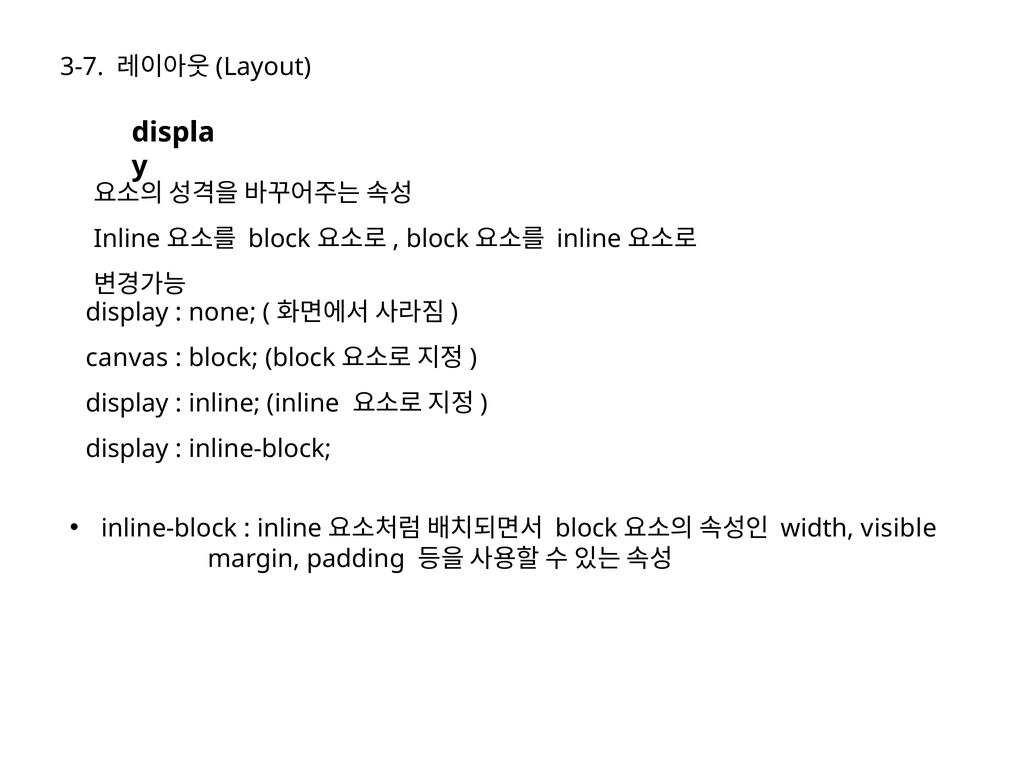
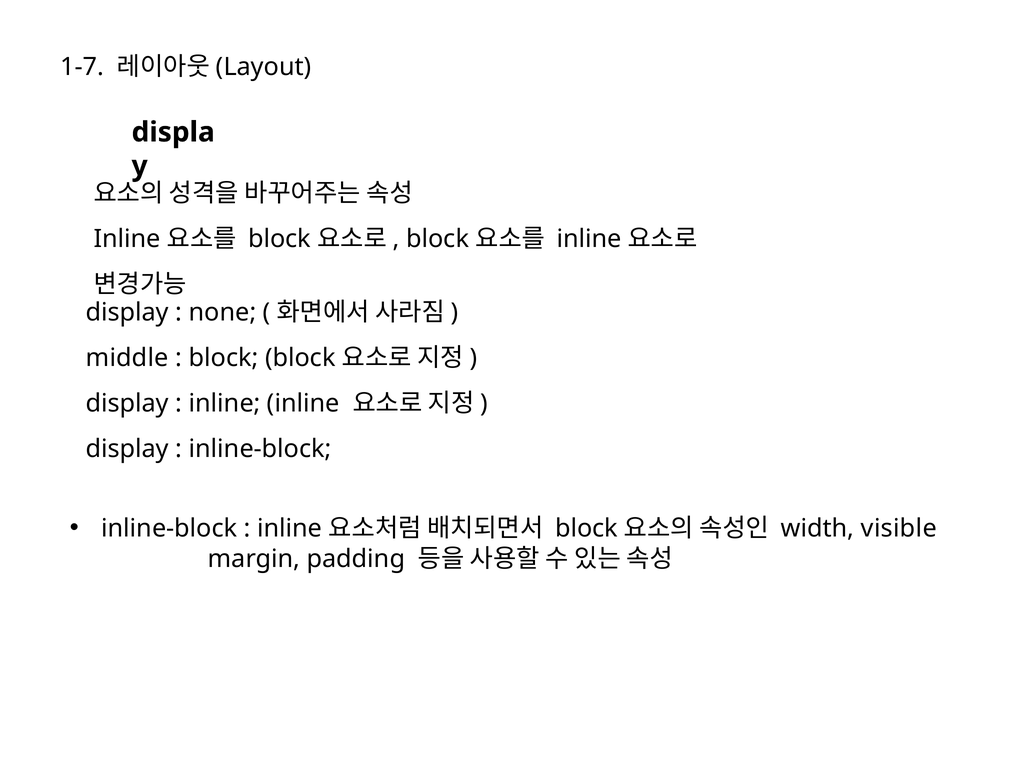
3-7: 3-7 -> 1-7 (82, 67)
canvas: canvas -> middle (127, 358)
